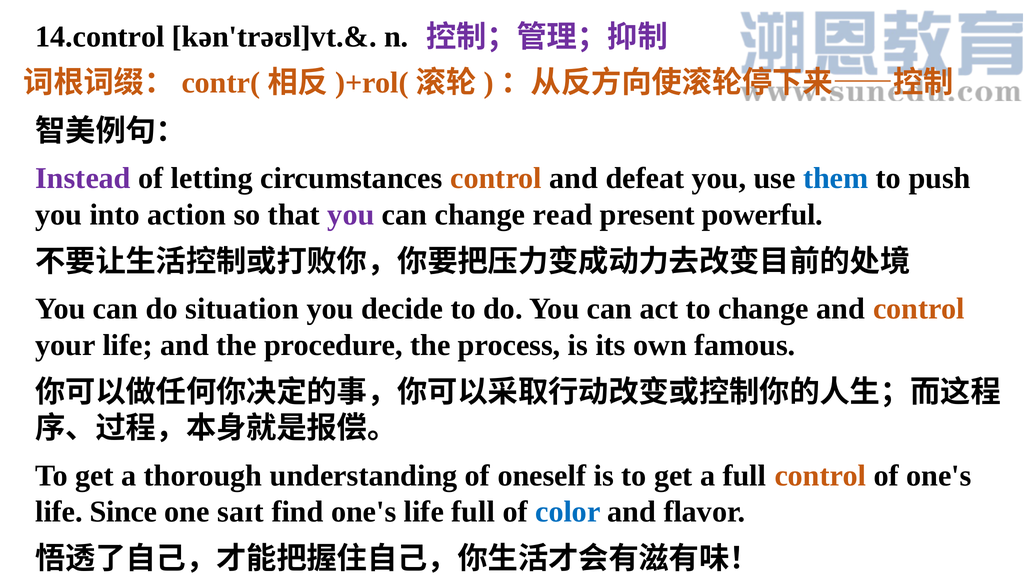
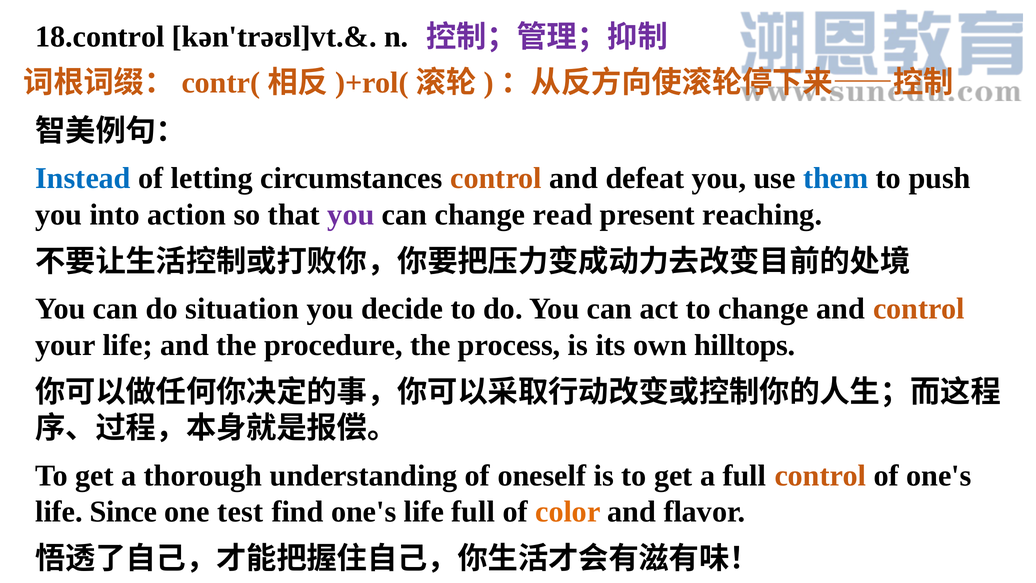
14.control: 14.control -> 18.control (100, 37)
Instead colour: purple -> blue (83, 178)
powerful: powerful -> reaching (762, 214)
famous: famous -> hilltops (745, 345)
saɪt: saɪt -> test (240, 512)
color colour: blue -> orange (568, 512)
